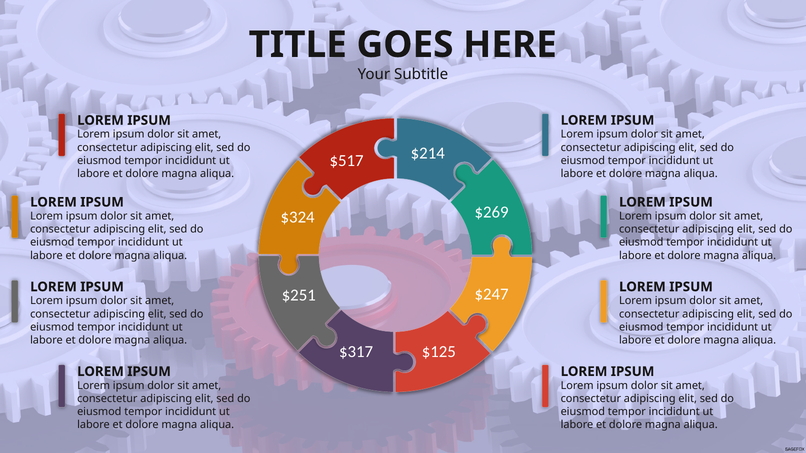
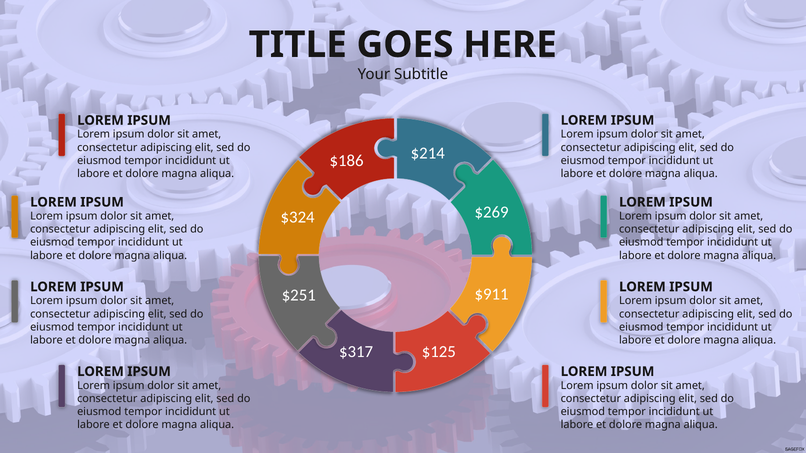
$517: $517 -> $186 (347, 161)
$247: $247 -> $911 (492, 294)
